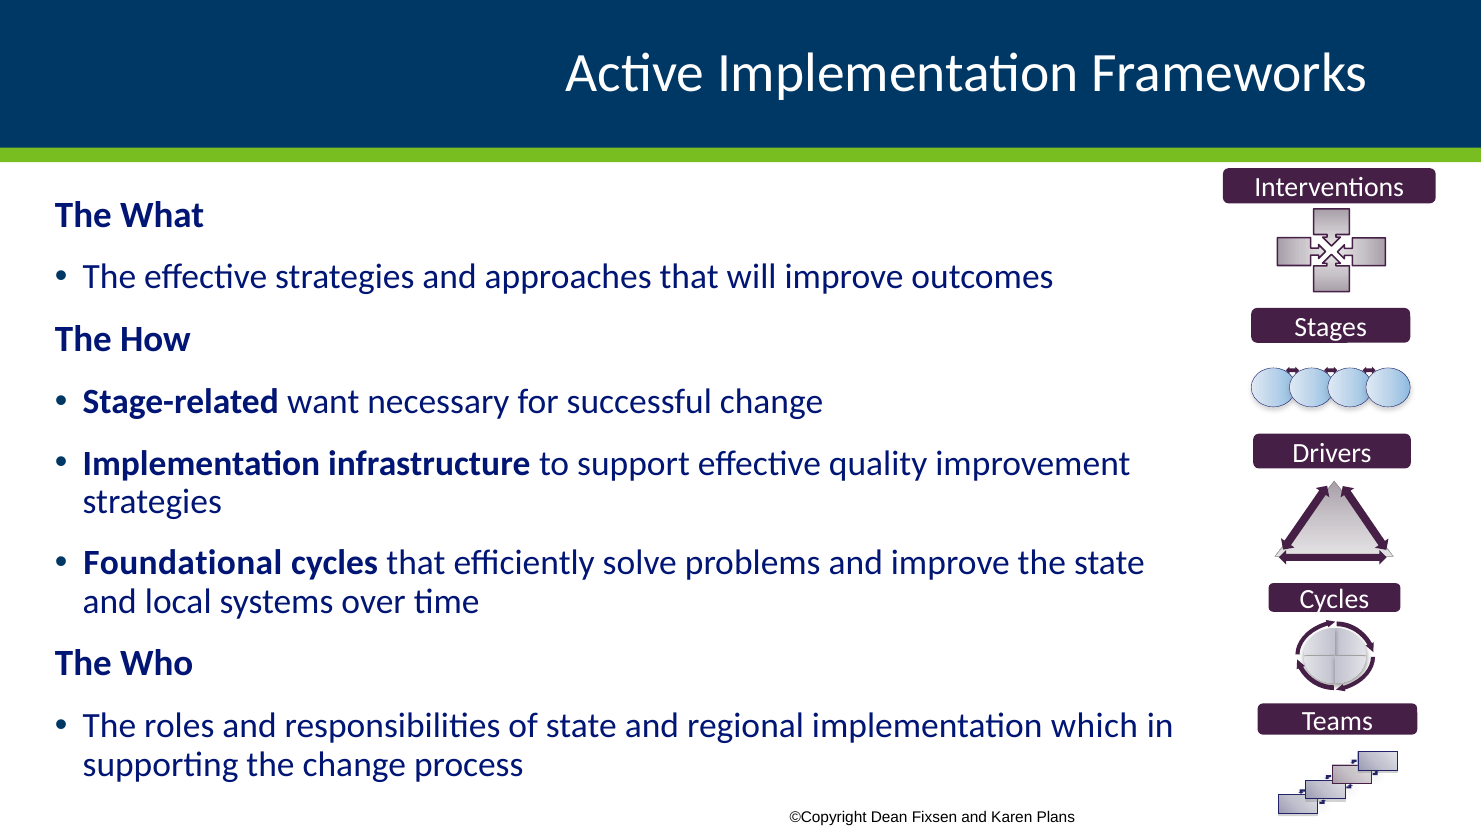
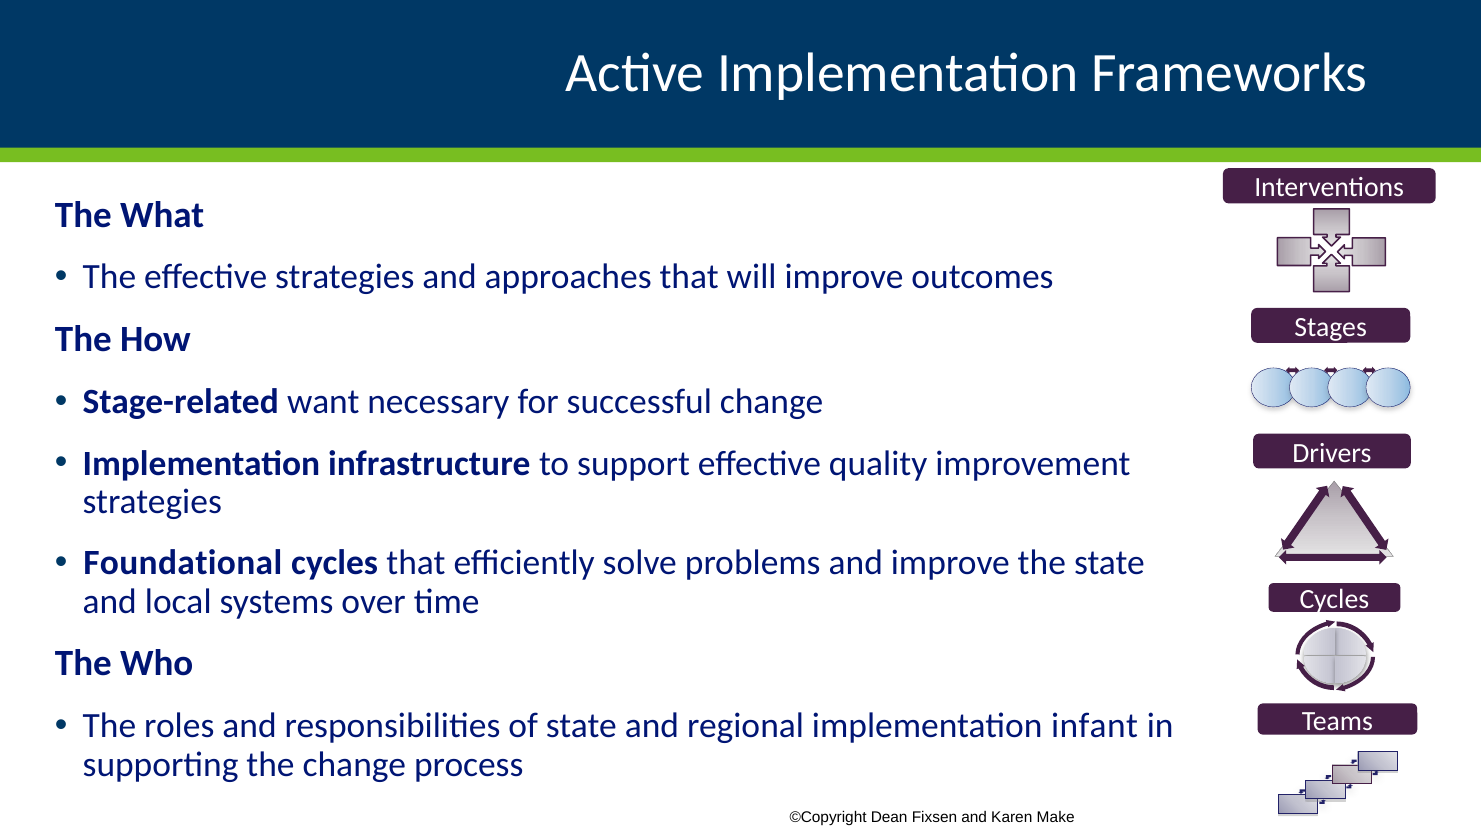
which: which -> infant (1095, 726)
Plans: Plans -> Make (1056, 818)
